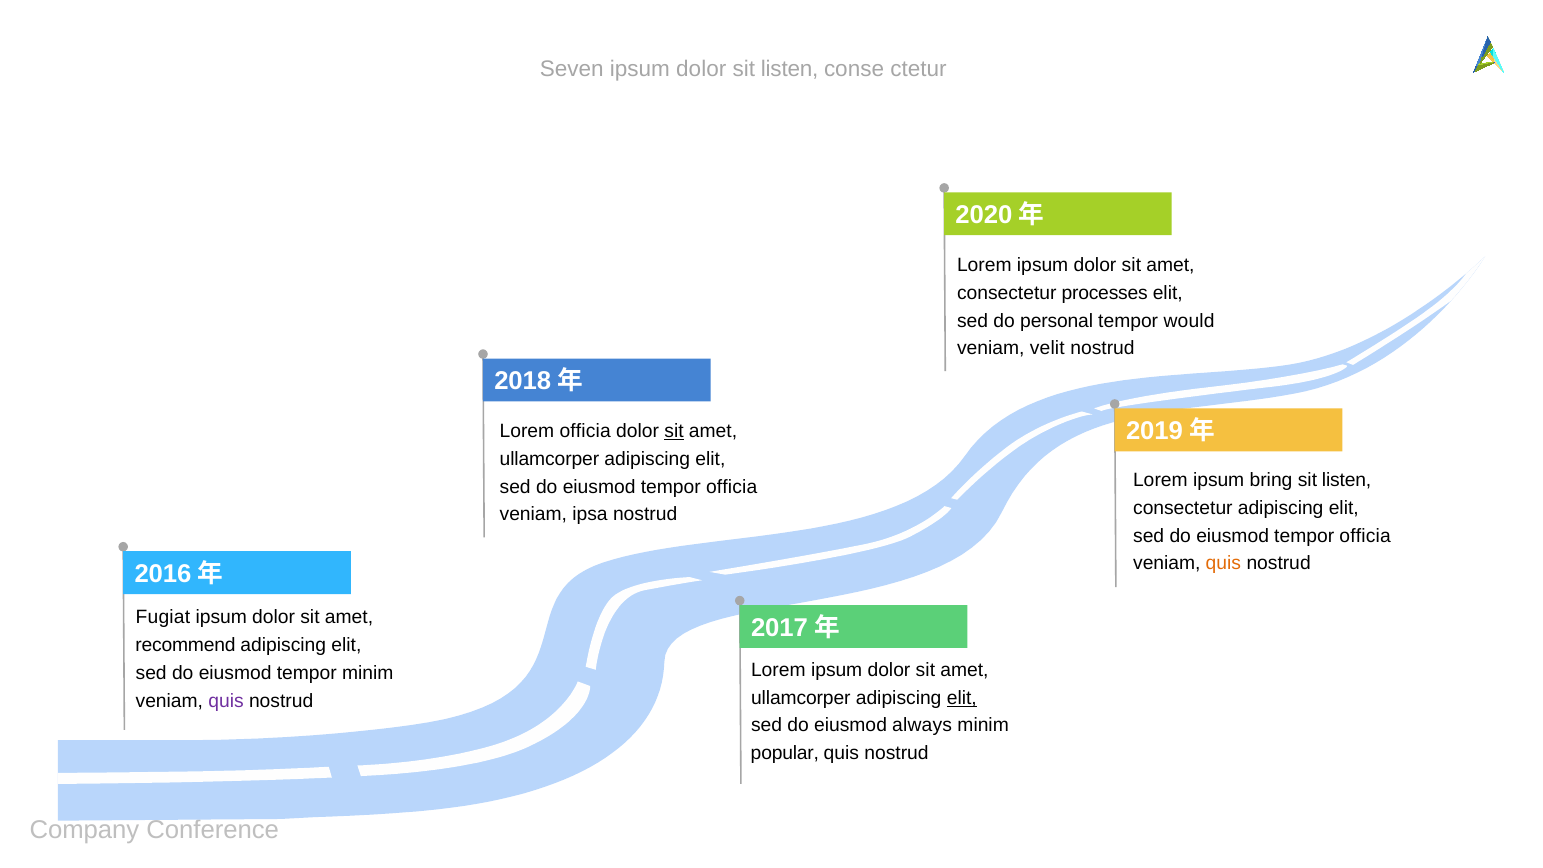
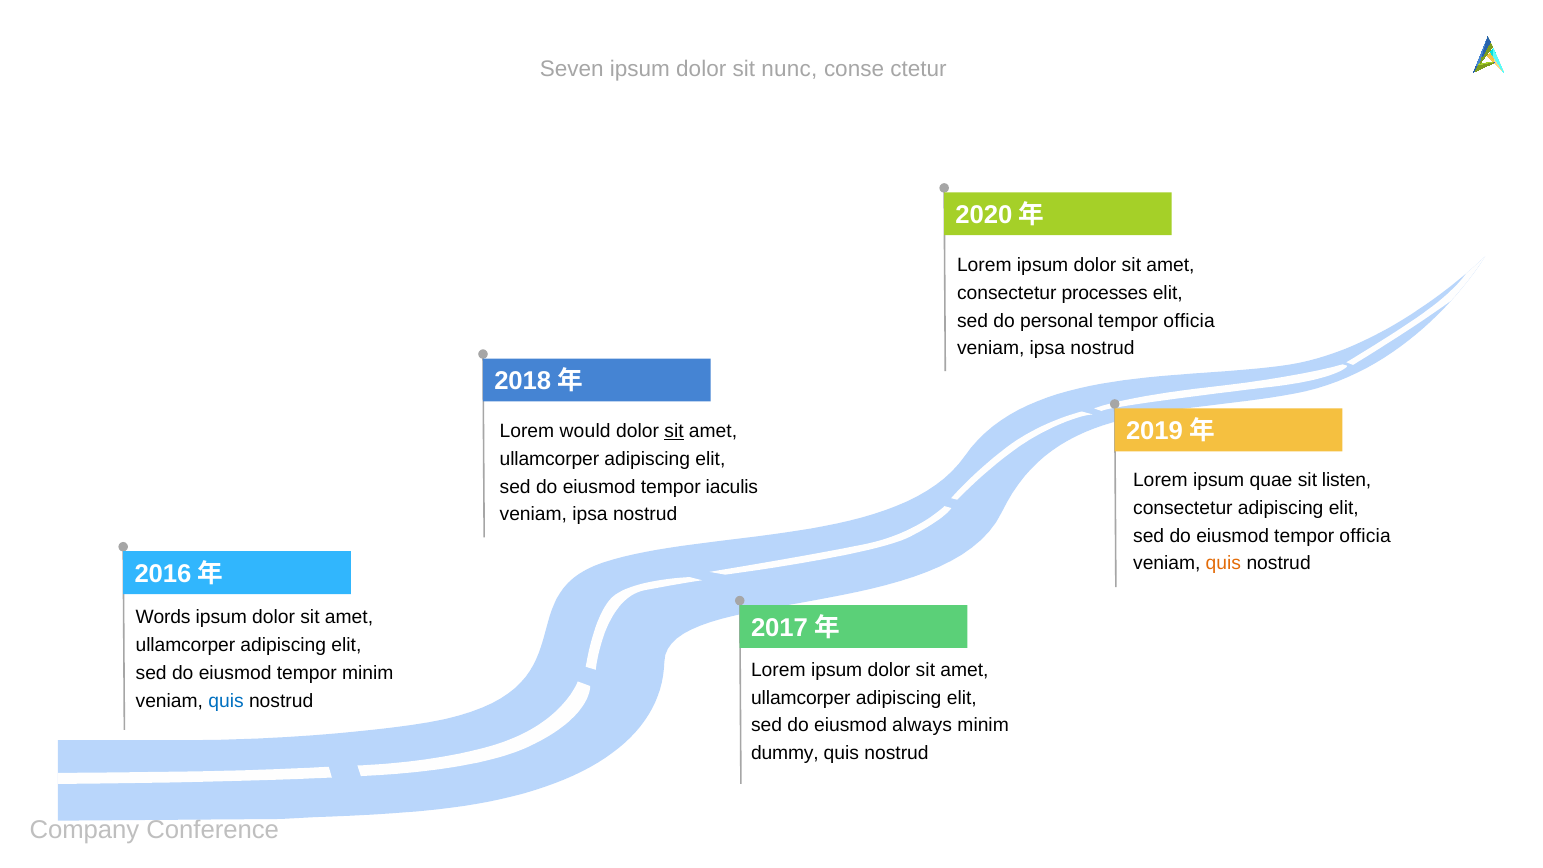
dolor sit listen: listen -> nunc (789, 69)
would: would -> officia (1189, 321)
velit: velit -> ipsa (1047, 349)
Lorem officia: officia -> would (585, 431)
bring: bring -> quae (1271, 480)
officia: officia -> iaculis (732, 487)
Fugiat: Fugiat -> Words (163, 618)
recommend: recommend -> ullamcorper (185, 645)
elit underline: present -> none (962, 698)
quis colour: purple -> blue (226, 701)
popular: popular -> dummy (785, 753)
